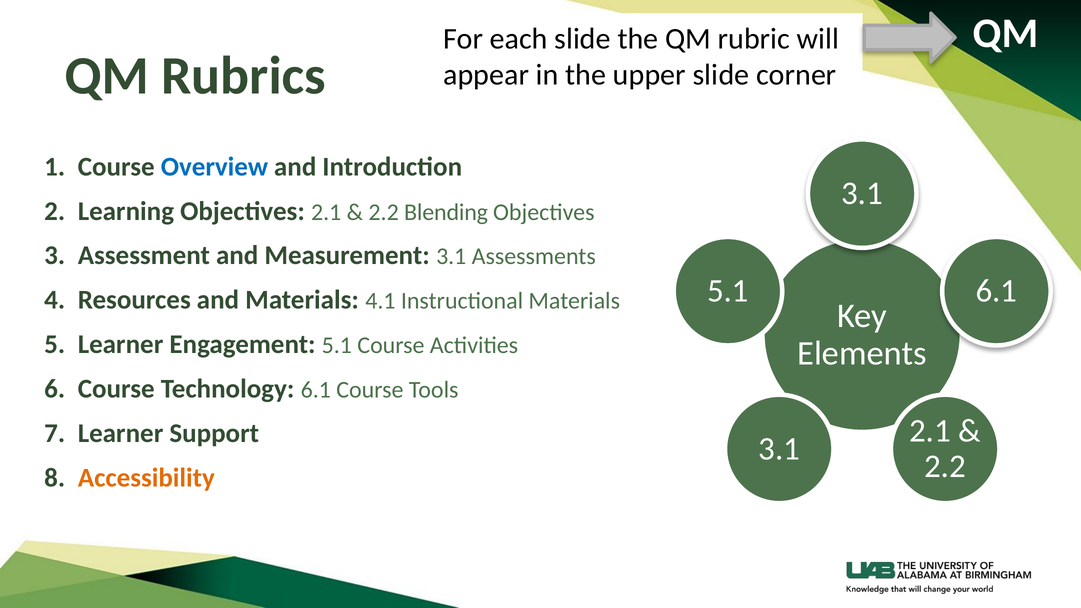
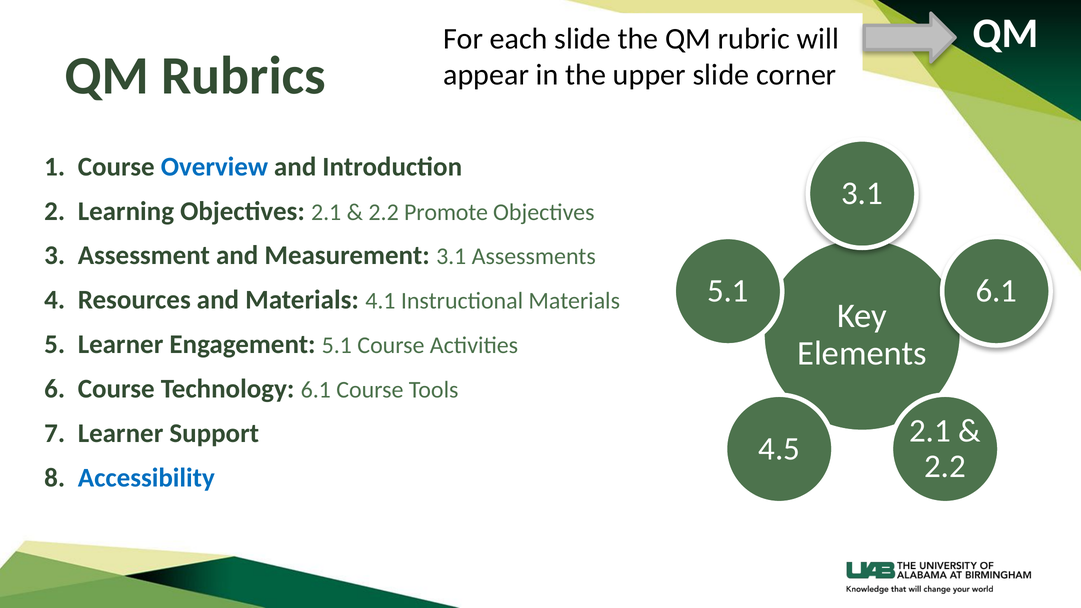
Blending: Blending -> Promote (446, 212)
3.1: 3.1 -> 4.5 (779, 449)
Accessibility colour: orange -> blue (146, 478)
